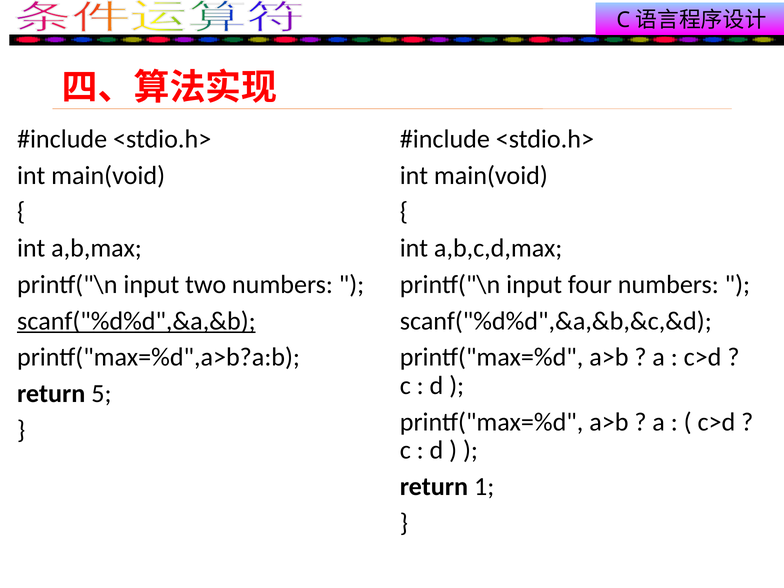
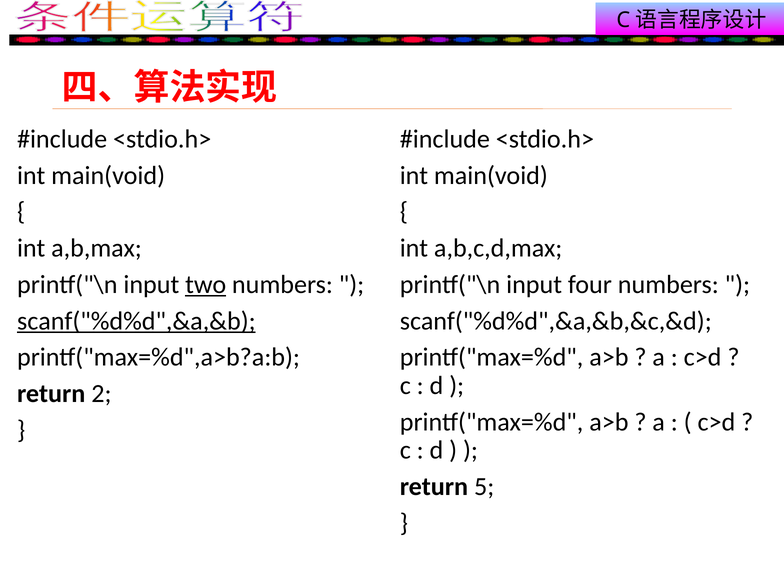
two underline: none -> present (206, 285)
5: 5 -> 2 (101, 394)
1: 1 -> 5 (484, 487)
